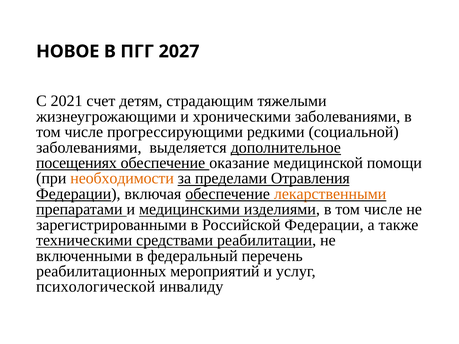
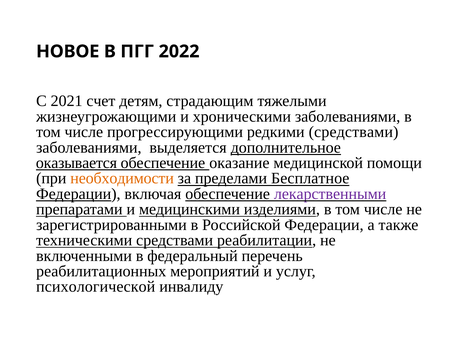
2027: 2027 -> 2022 (179, 51)
редкими социальной: социальной -> средствами (354, 132)
посещениях: посещениях -> оказывается (76, 163)
Отравления: Отравления -> Бесплатное (310, 179)
лекарственными colour: orange -> purple (330, 194)
